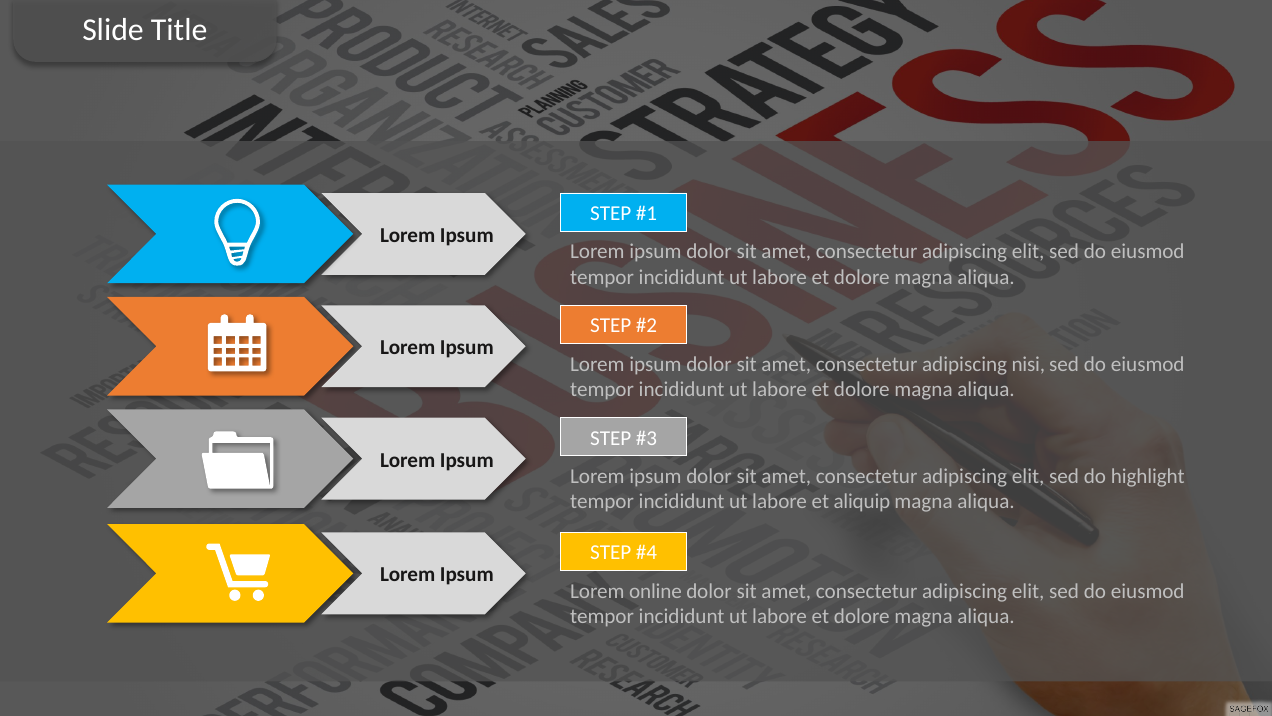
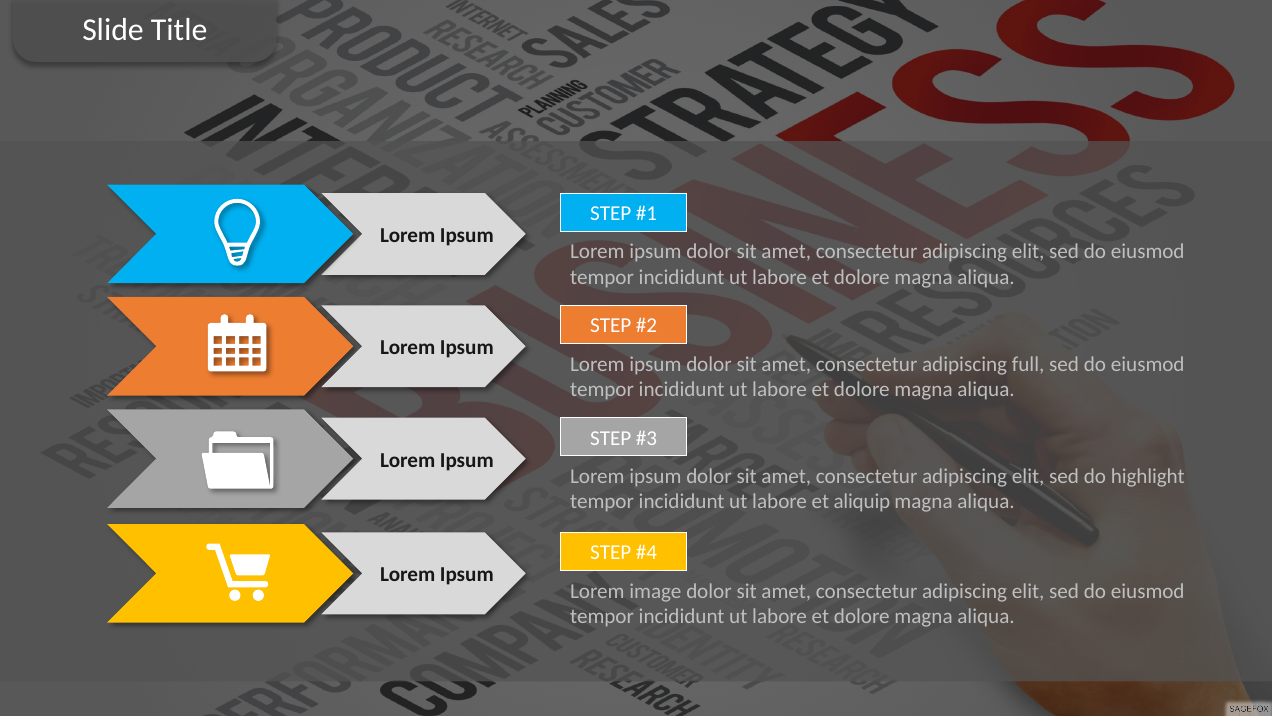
nisi: nisi -> full (1028, 364)
online: online -> image (655, 591)
